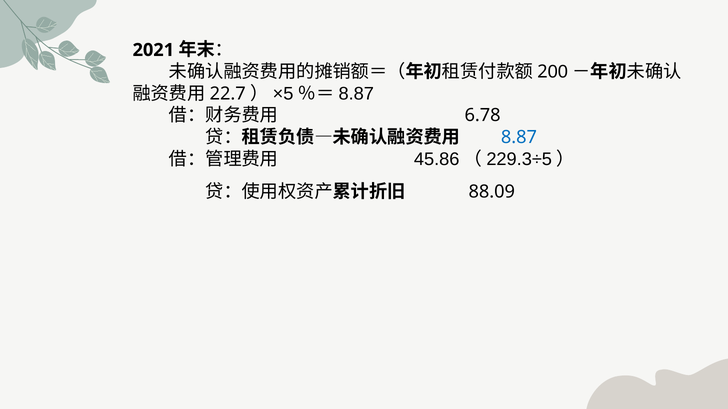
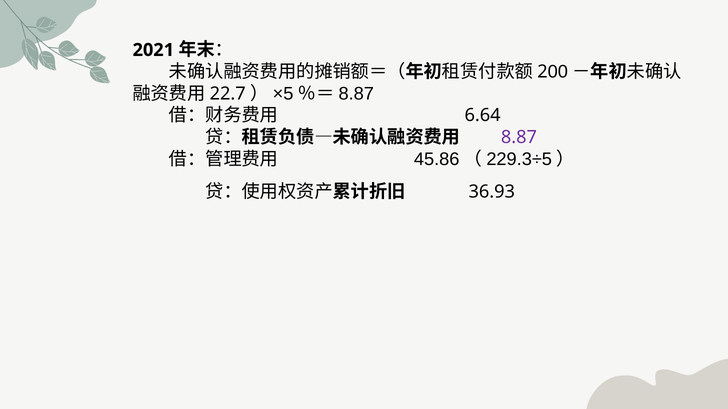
6.78: 6.78 -> 6.64 (483, 116)
8.87 colour: blue -> purple (519, 137)
88.09: 88.09 -> 36.93 (492, 192)
